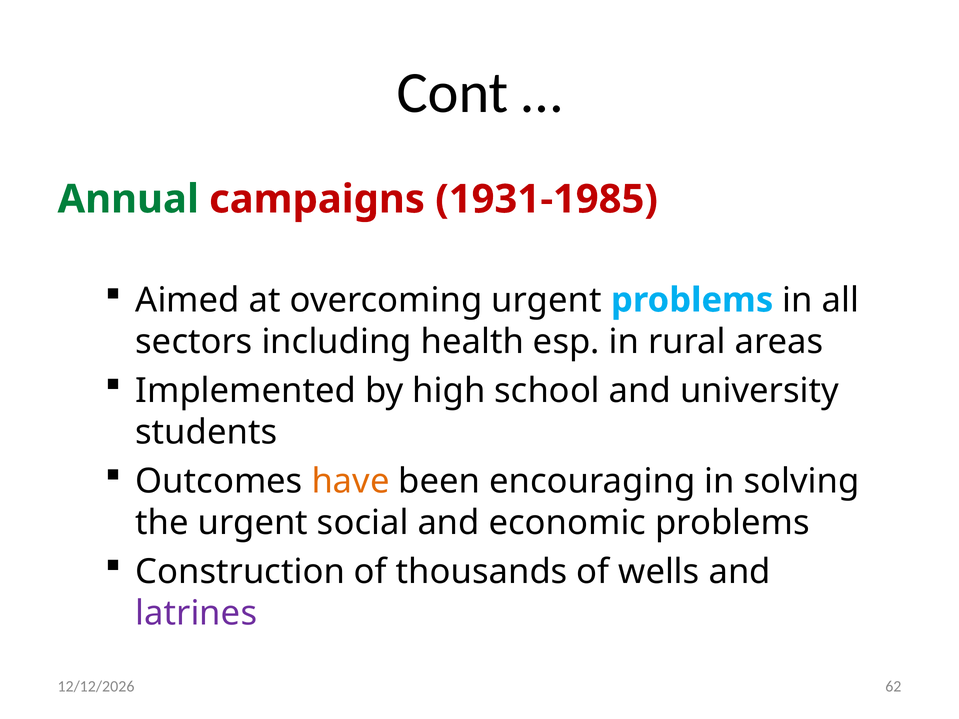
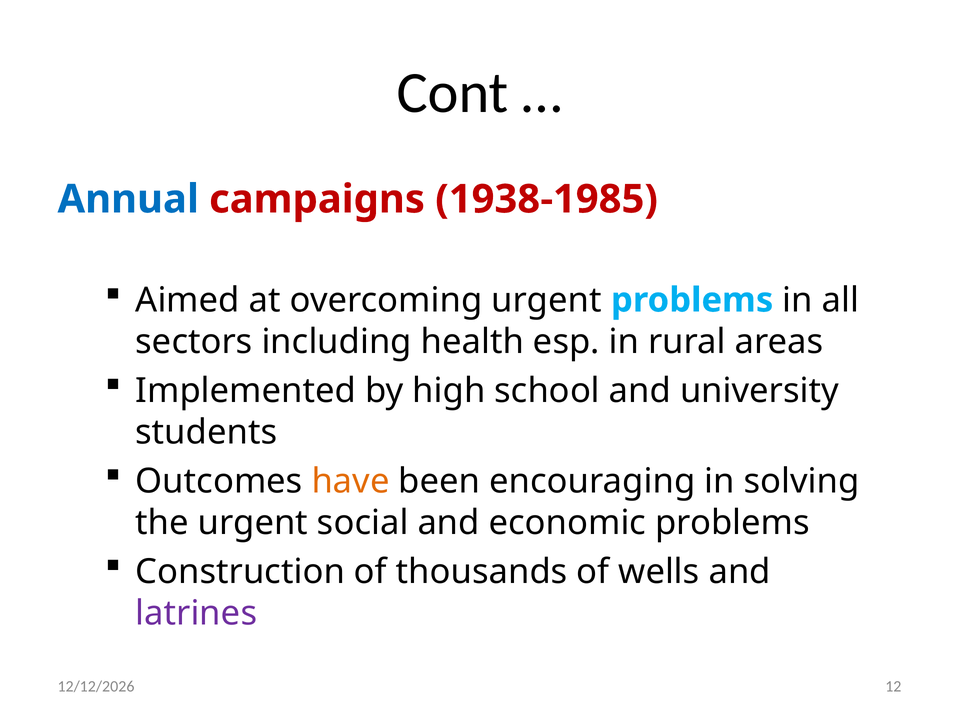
Annual colour: green -> blue (128, 199)
1931-1985: 1931-1985 -> 1938-1985 (547, 199)
62: 62 -> 12 (893, 687)
